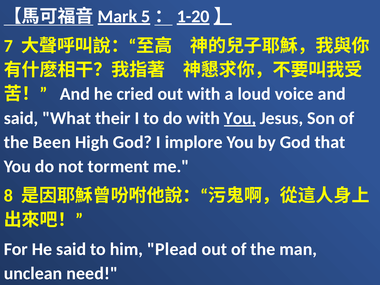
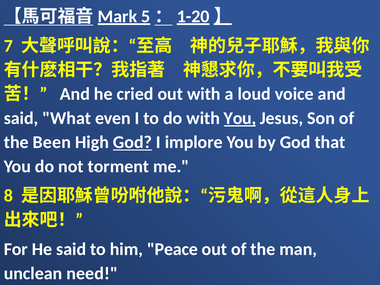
their: their -> even (113, 118)
God underline: none -> present (132, 142)
Plead: Plead -> Peace (172, 249)
